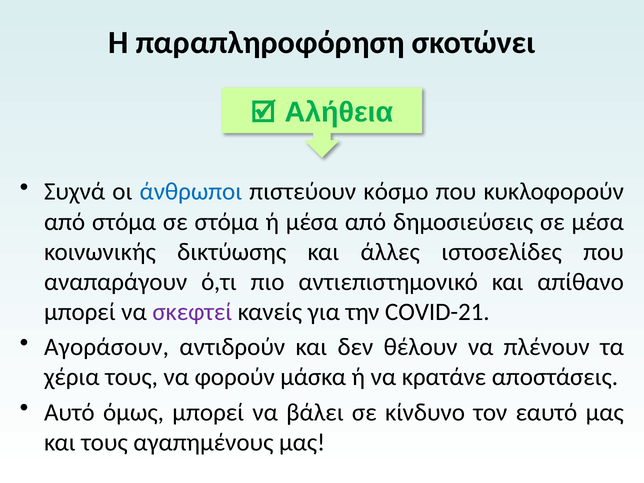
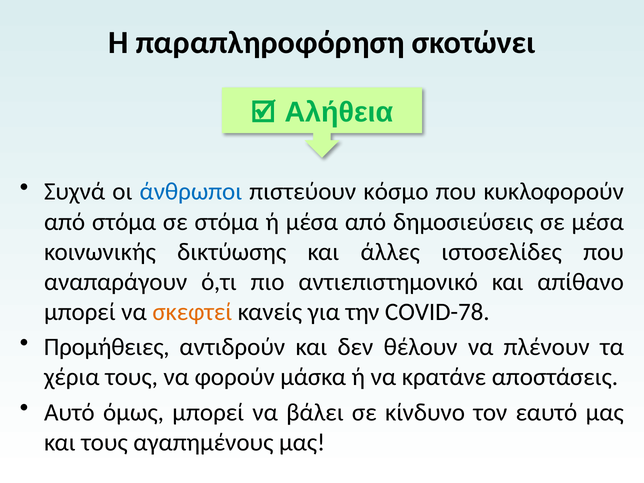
σκεφτεί colour: purple -> orange (192, 312)
COVID-21: COVID-21 -> COVID-78 (437, 312)
Αγοράσουν: Αγοράσουν -> Προμήθειες (107, 347)
